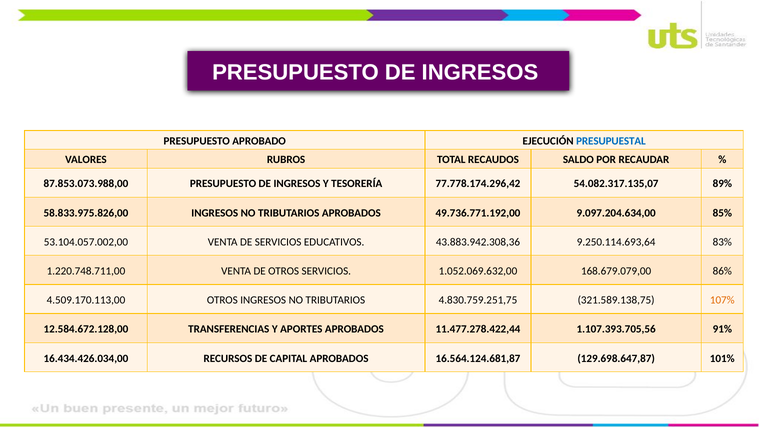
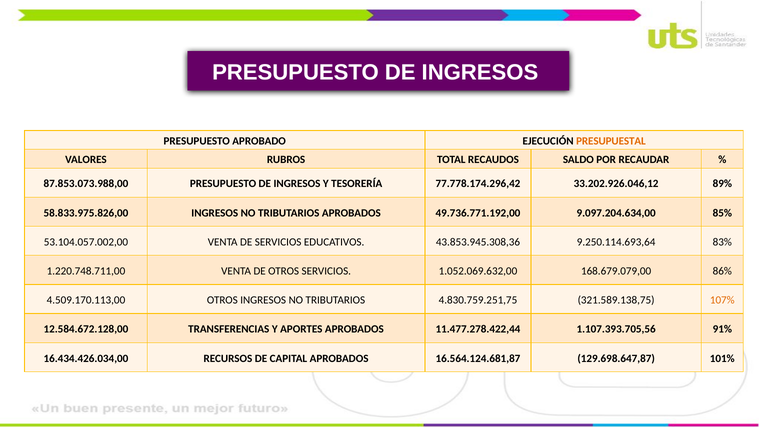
PRESUPUESTAL colour: blue -> orange (611, 141)
54.082.317.135,07: 54.082.317.135,07 -> 33.202.926.046,12 (616, 184)
43.883.942.308,36: 43.883.942.308,36 -> 43.853.945.308,36 (478, 242)
